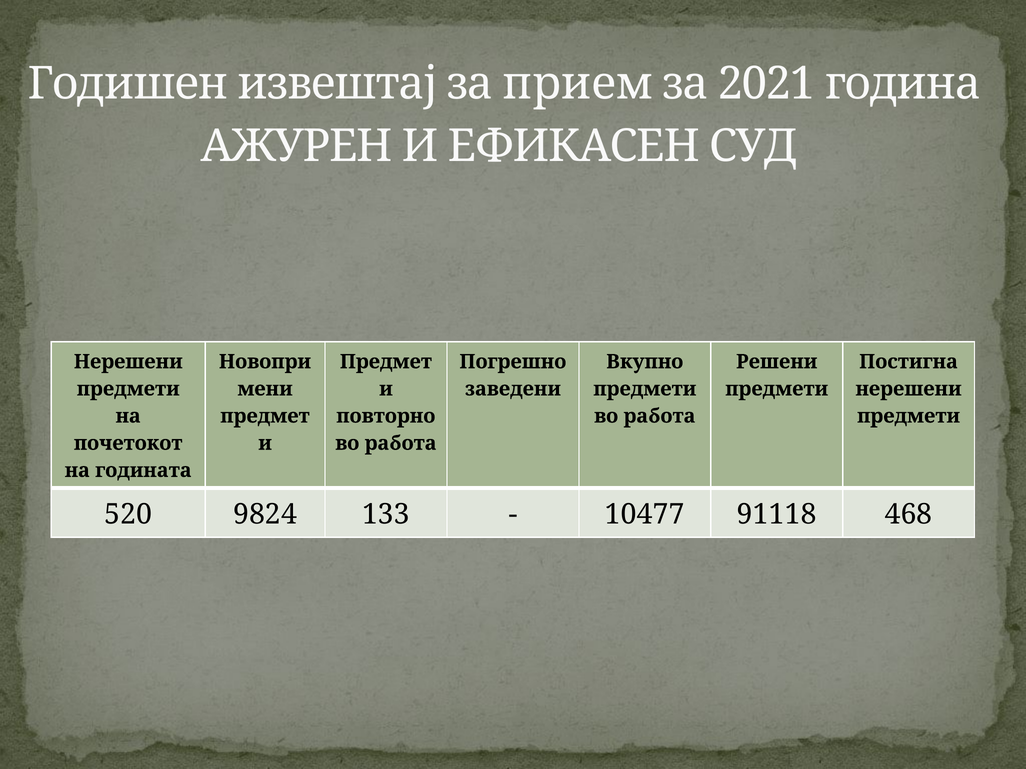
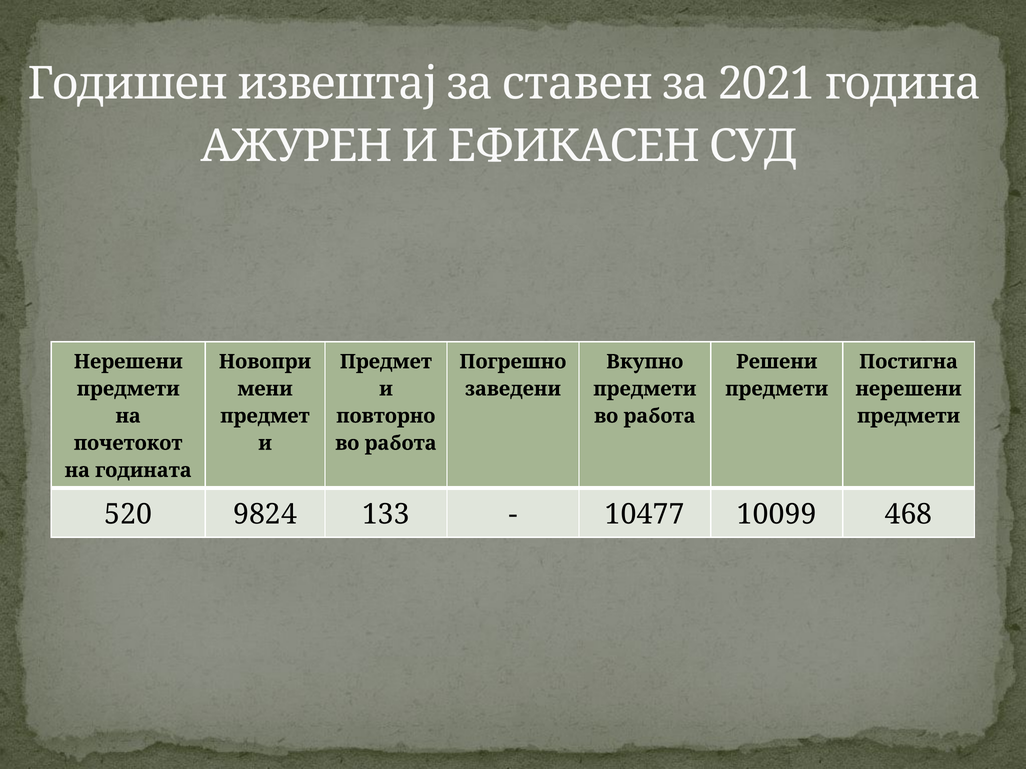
прием: прием -> ставен (578, 84)
91118: 91118 -> 10099 (777, 515)
